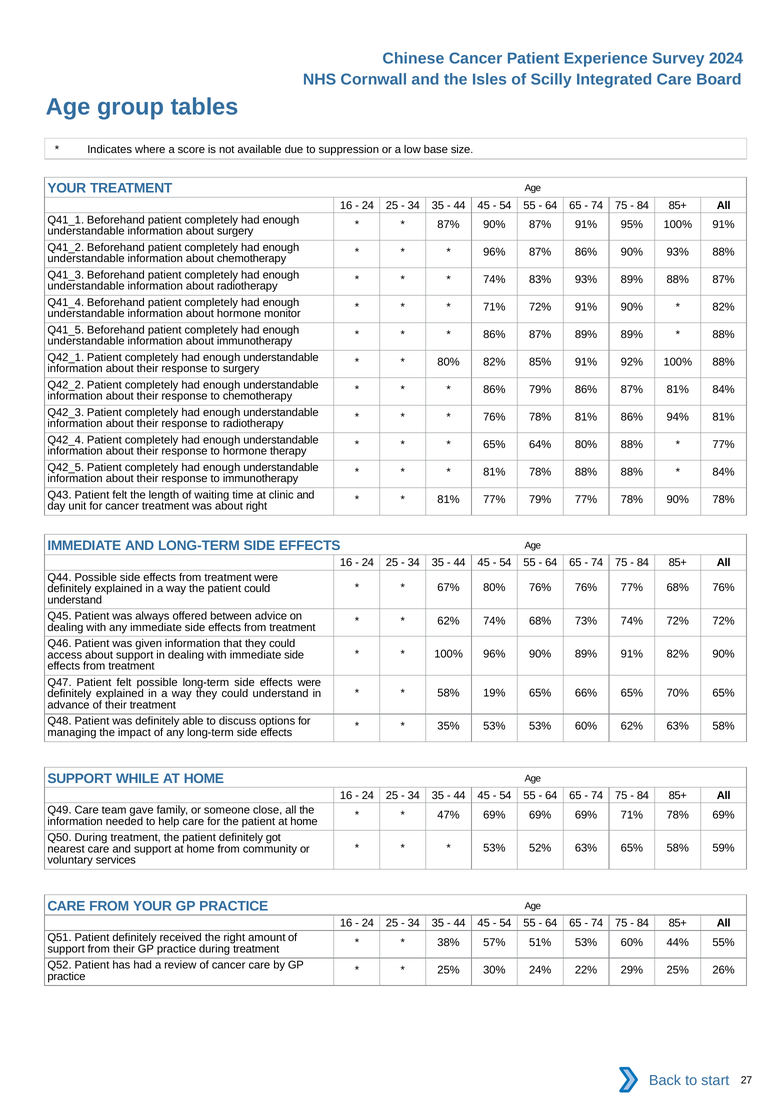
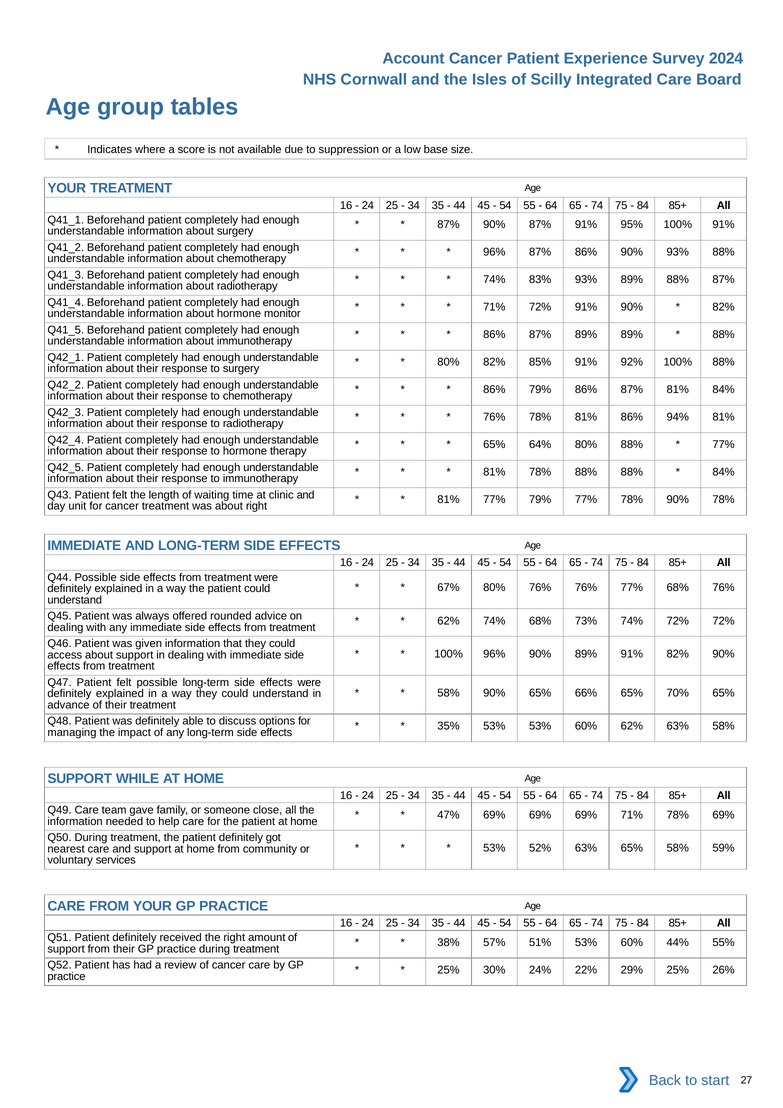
Chinese: Chinese -> Account (413, 58)
between: between -> rounded (231, 616)
58% 19%: 19% -> 90% (494, 693)
